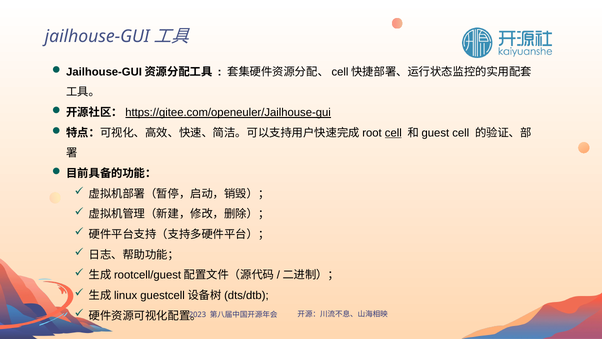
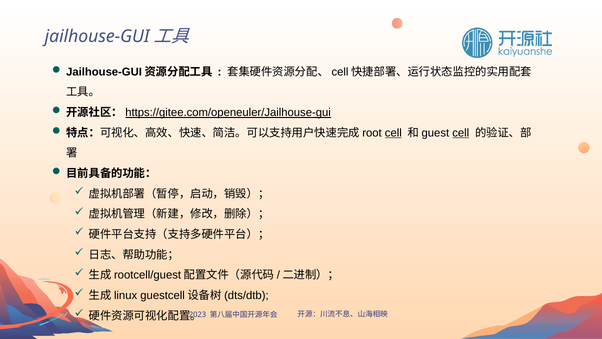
cell underline: none -> present (461, 133)
